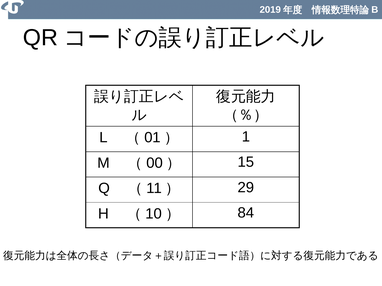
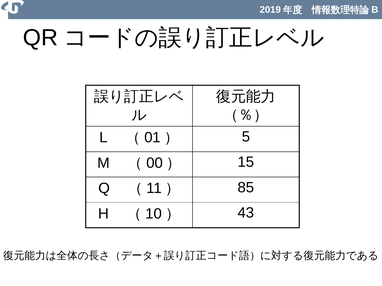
1: 1 -> 5 (246, 137)
29: 29 -> 85 (246, 188)
84: 84 -> 43 (246, 213)
